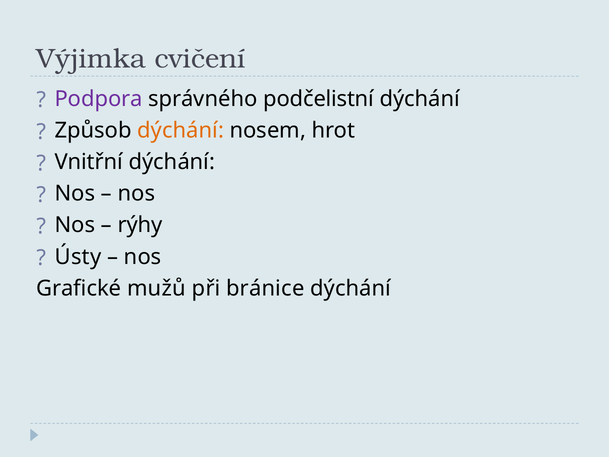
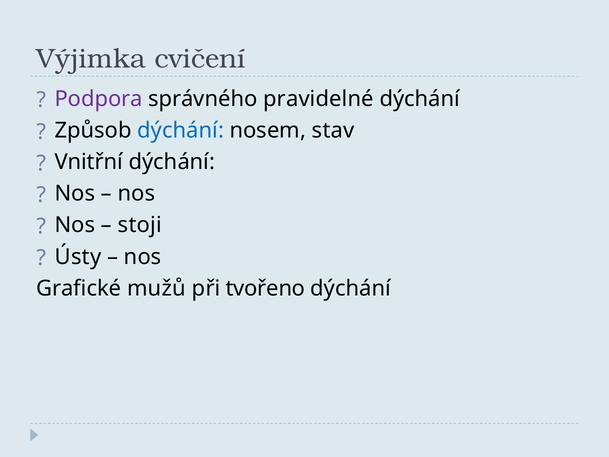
podčelistní: podčelistní -> pravidelné (319, 99)
dýchání colour: orange -> blue (181, 131)
hrot: hrot -> stav (333, 131)
rýhy: rýhy -> stoji (140, 225)
bránice: bránice -> tvořeno (265, 288)
